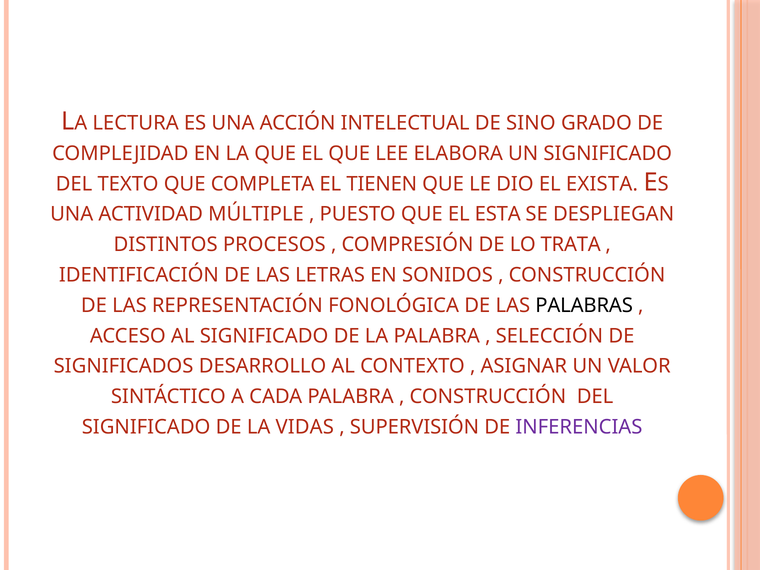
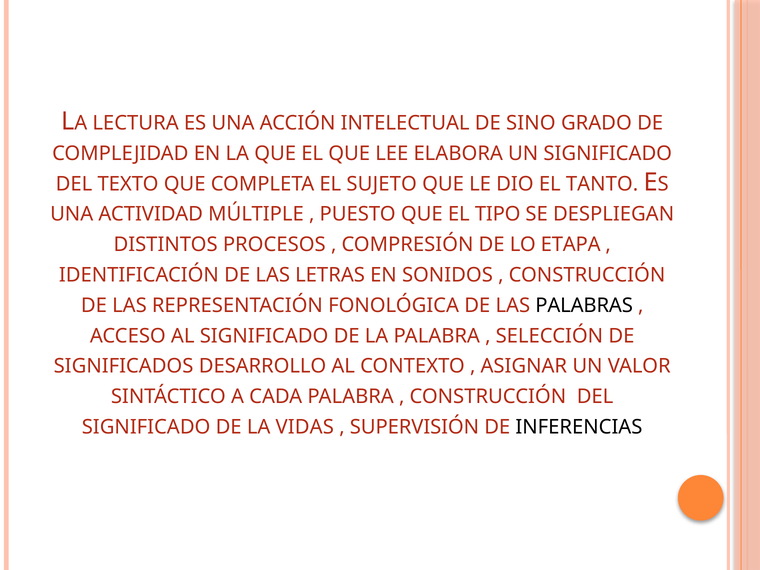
TIENEN: TIENEN -> SUJETO (382, 184)
EXISTA: EXISTA -> TANTO (602, 184)
ESTA: ESTA -> TIPO (498, 214)
TRATA: TRATA -> ETAPA (571, 245)
INFERENCIAS colour: purple -> black (579, 427)
